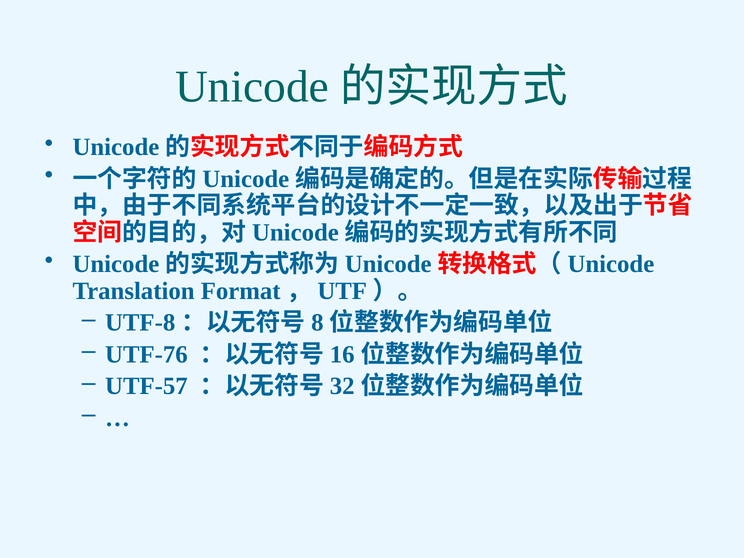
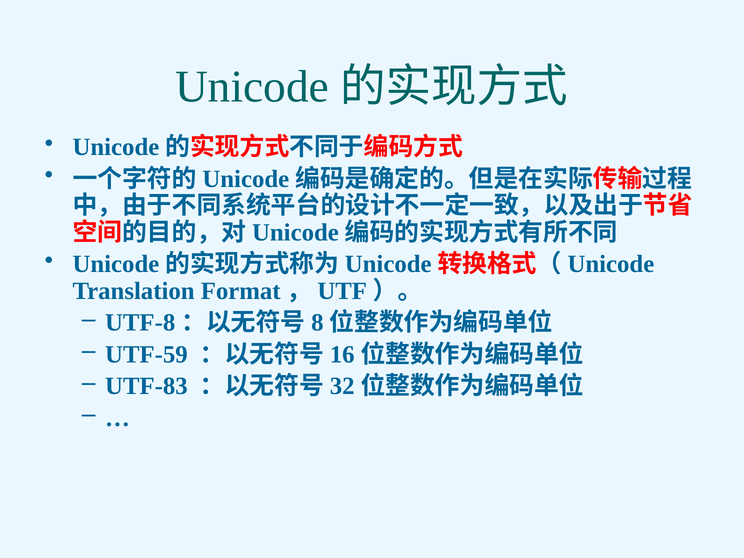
UTF-76: UTF-76 -> UTF-59 (146, 354)
UTF-57: UTF-57 -> UTF-83 (146, 386)
